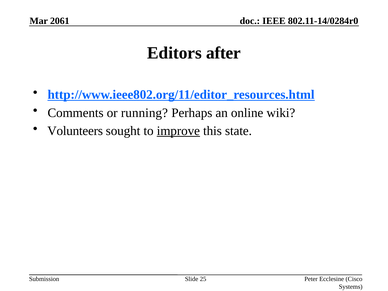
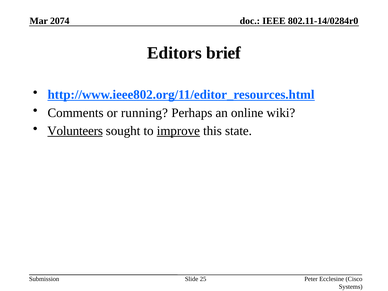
2061: 2061 -> 2074 (60, 21)
after: after -> brief (223, 53)
Volunteers underline: none -> present (75, 131)
